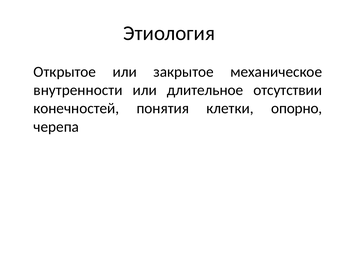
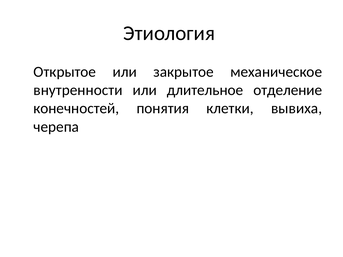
отсутствии: отсутствии -> отделение (288, 90)
опорно: опорно -> вывиха (297, 109)
